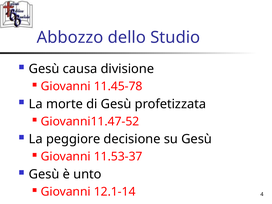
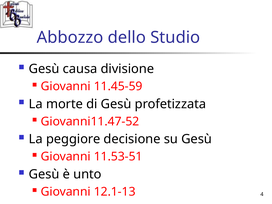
11.45-78: 11.45-78 -> 11.45-59 (118, 86)
11.53-37: 11.53-37 -> 11.53-51 (118, 157)
12.1-14: 12.1-14 -> 12.1-13 (115, 192)
